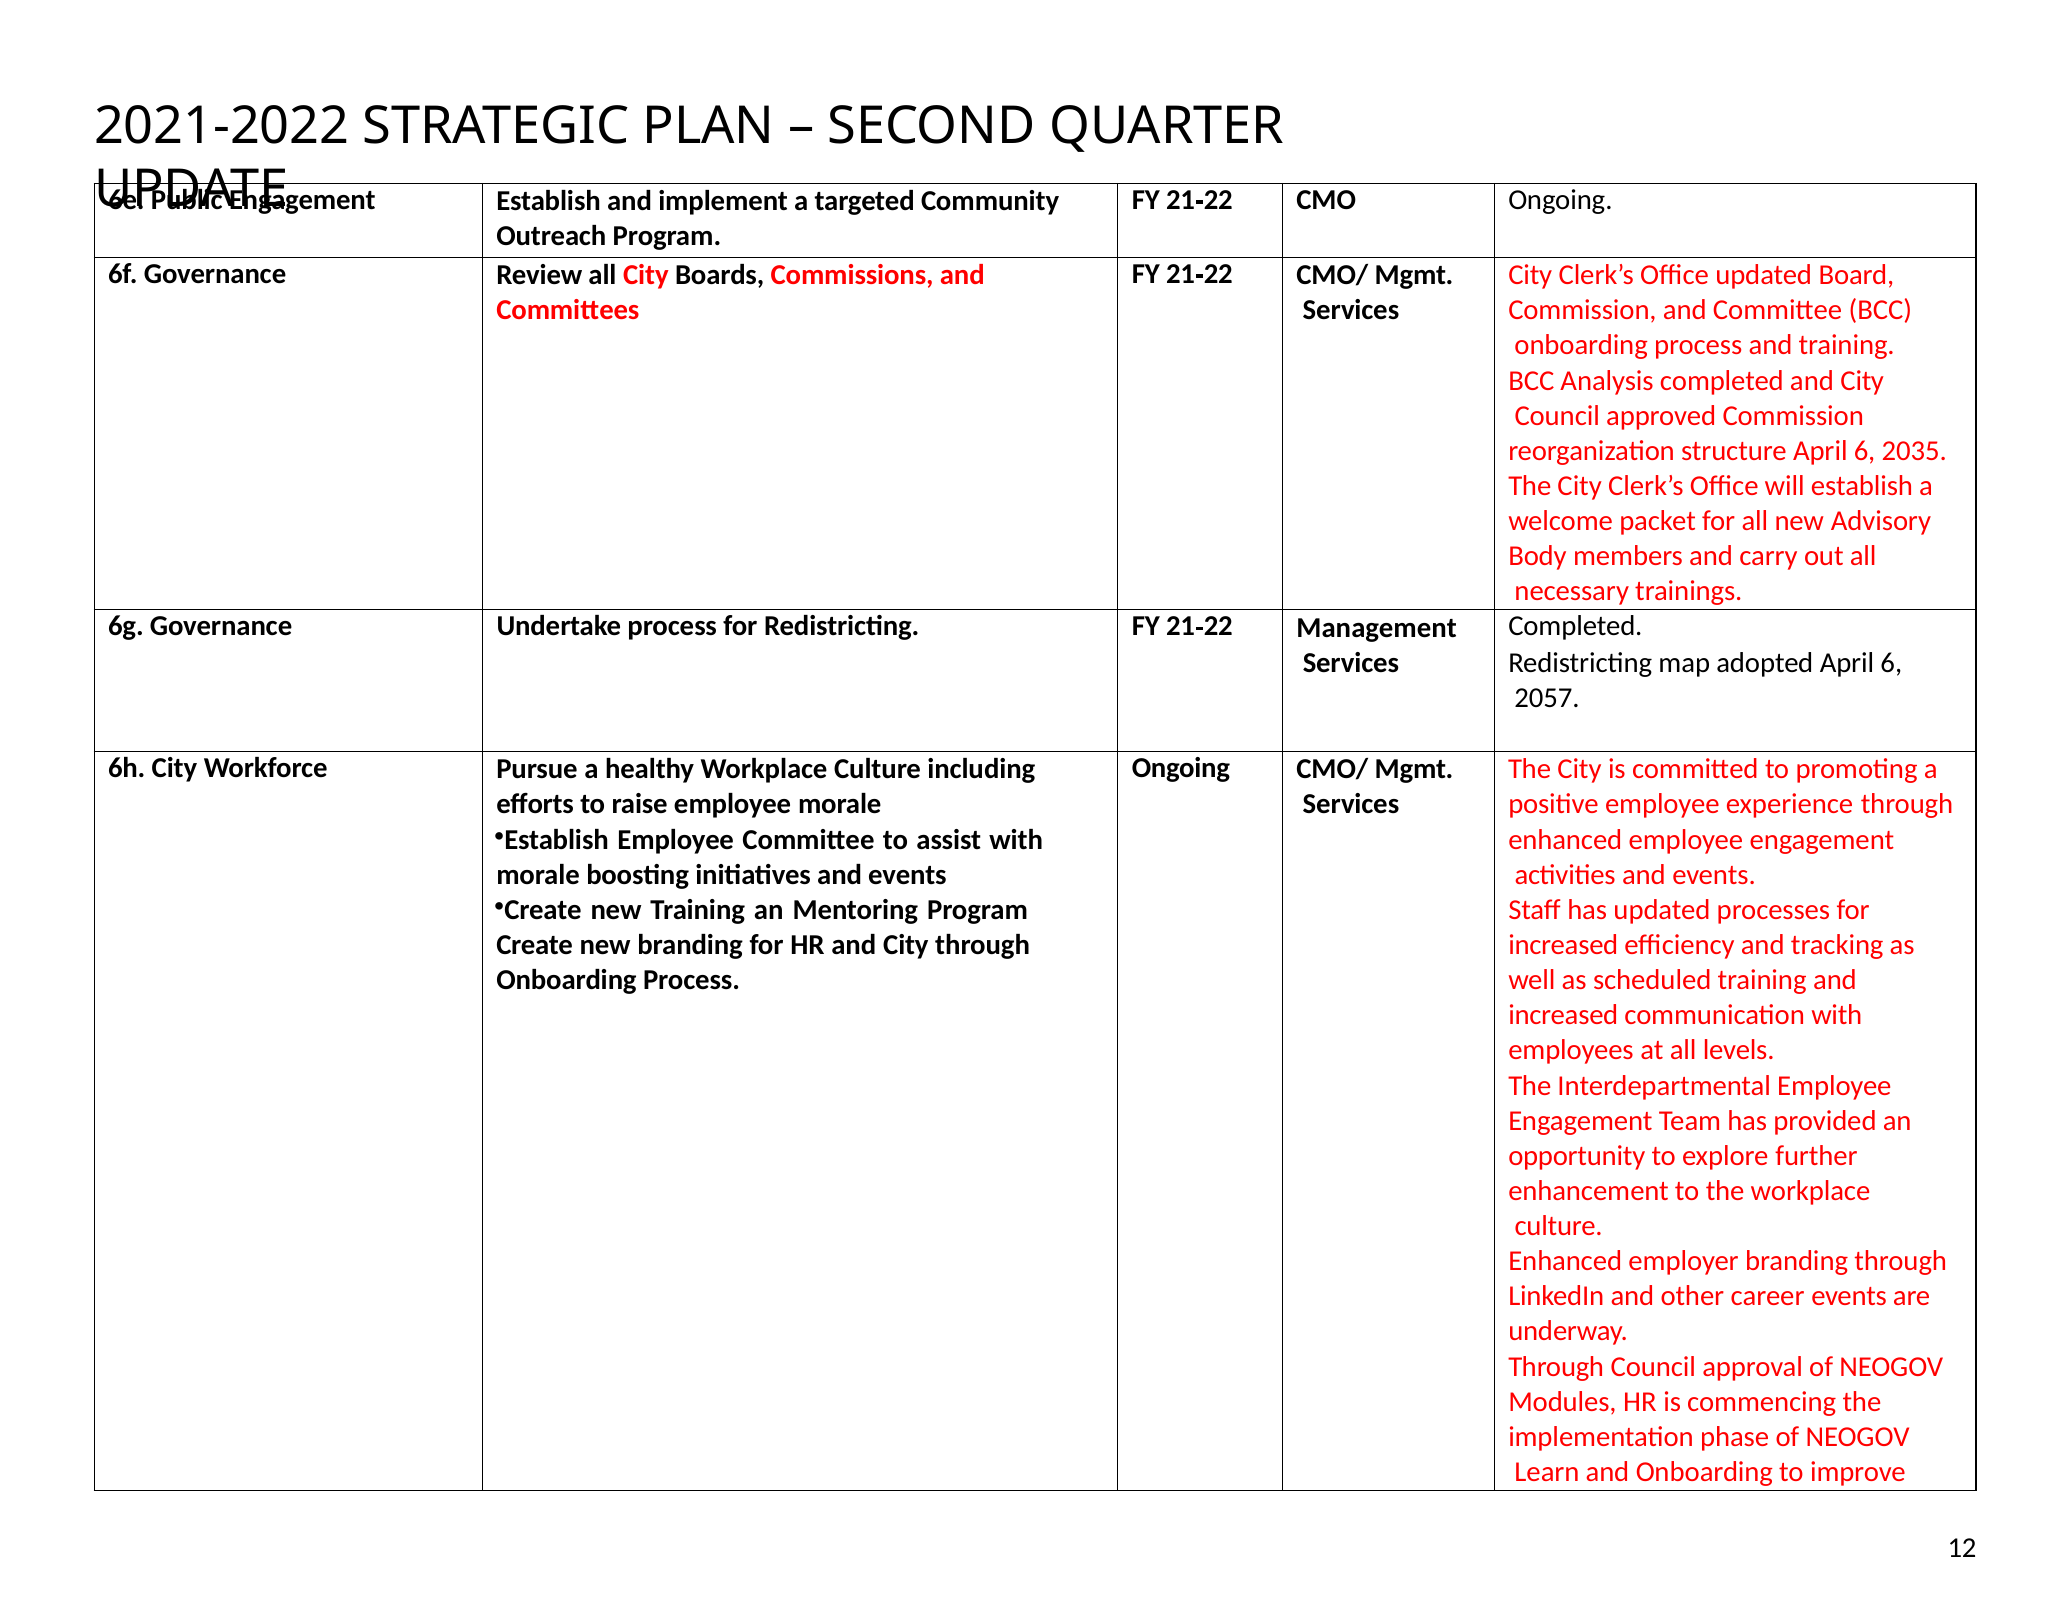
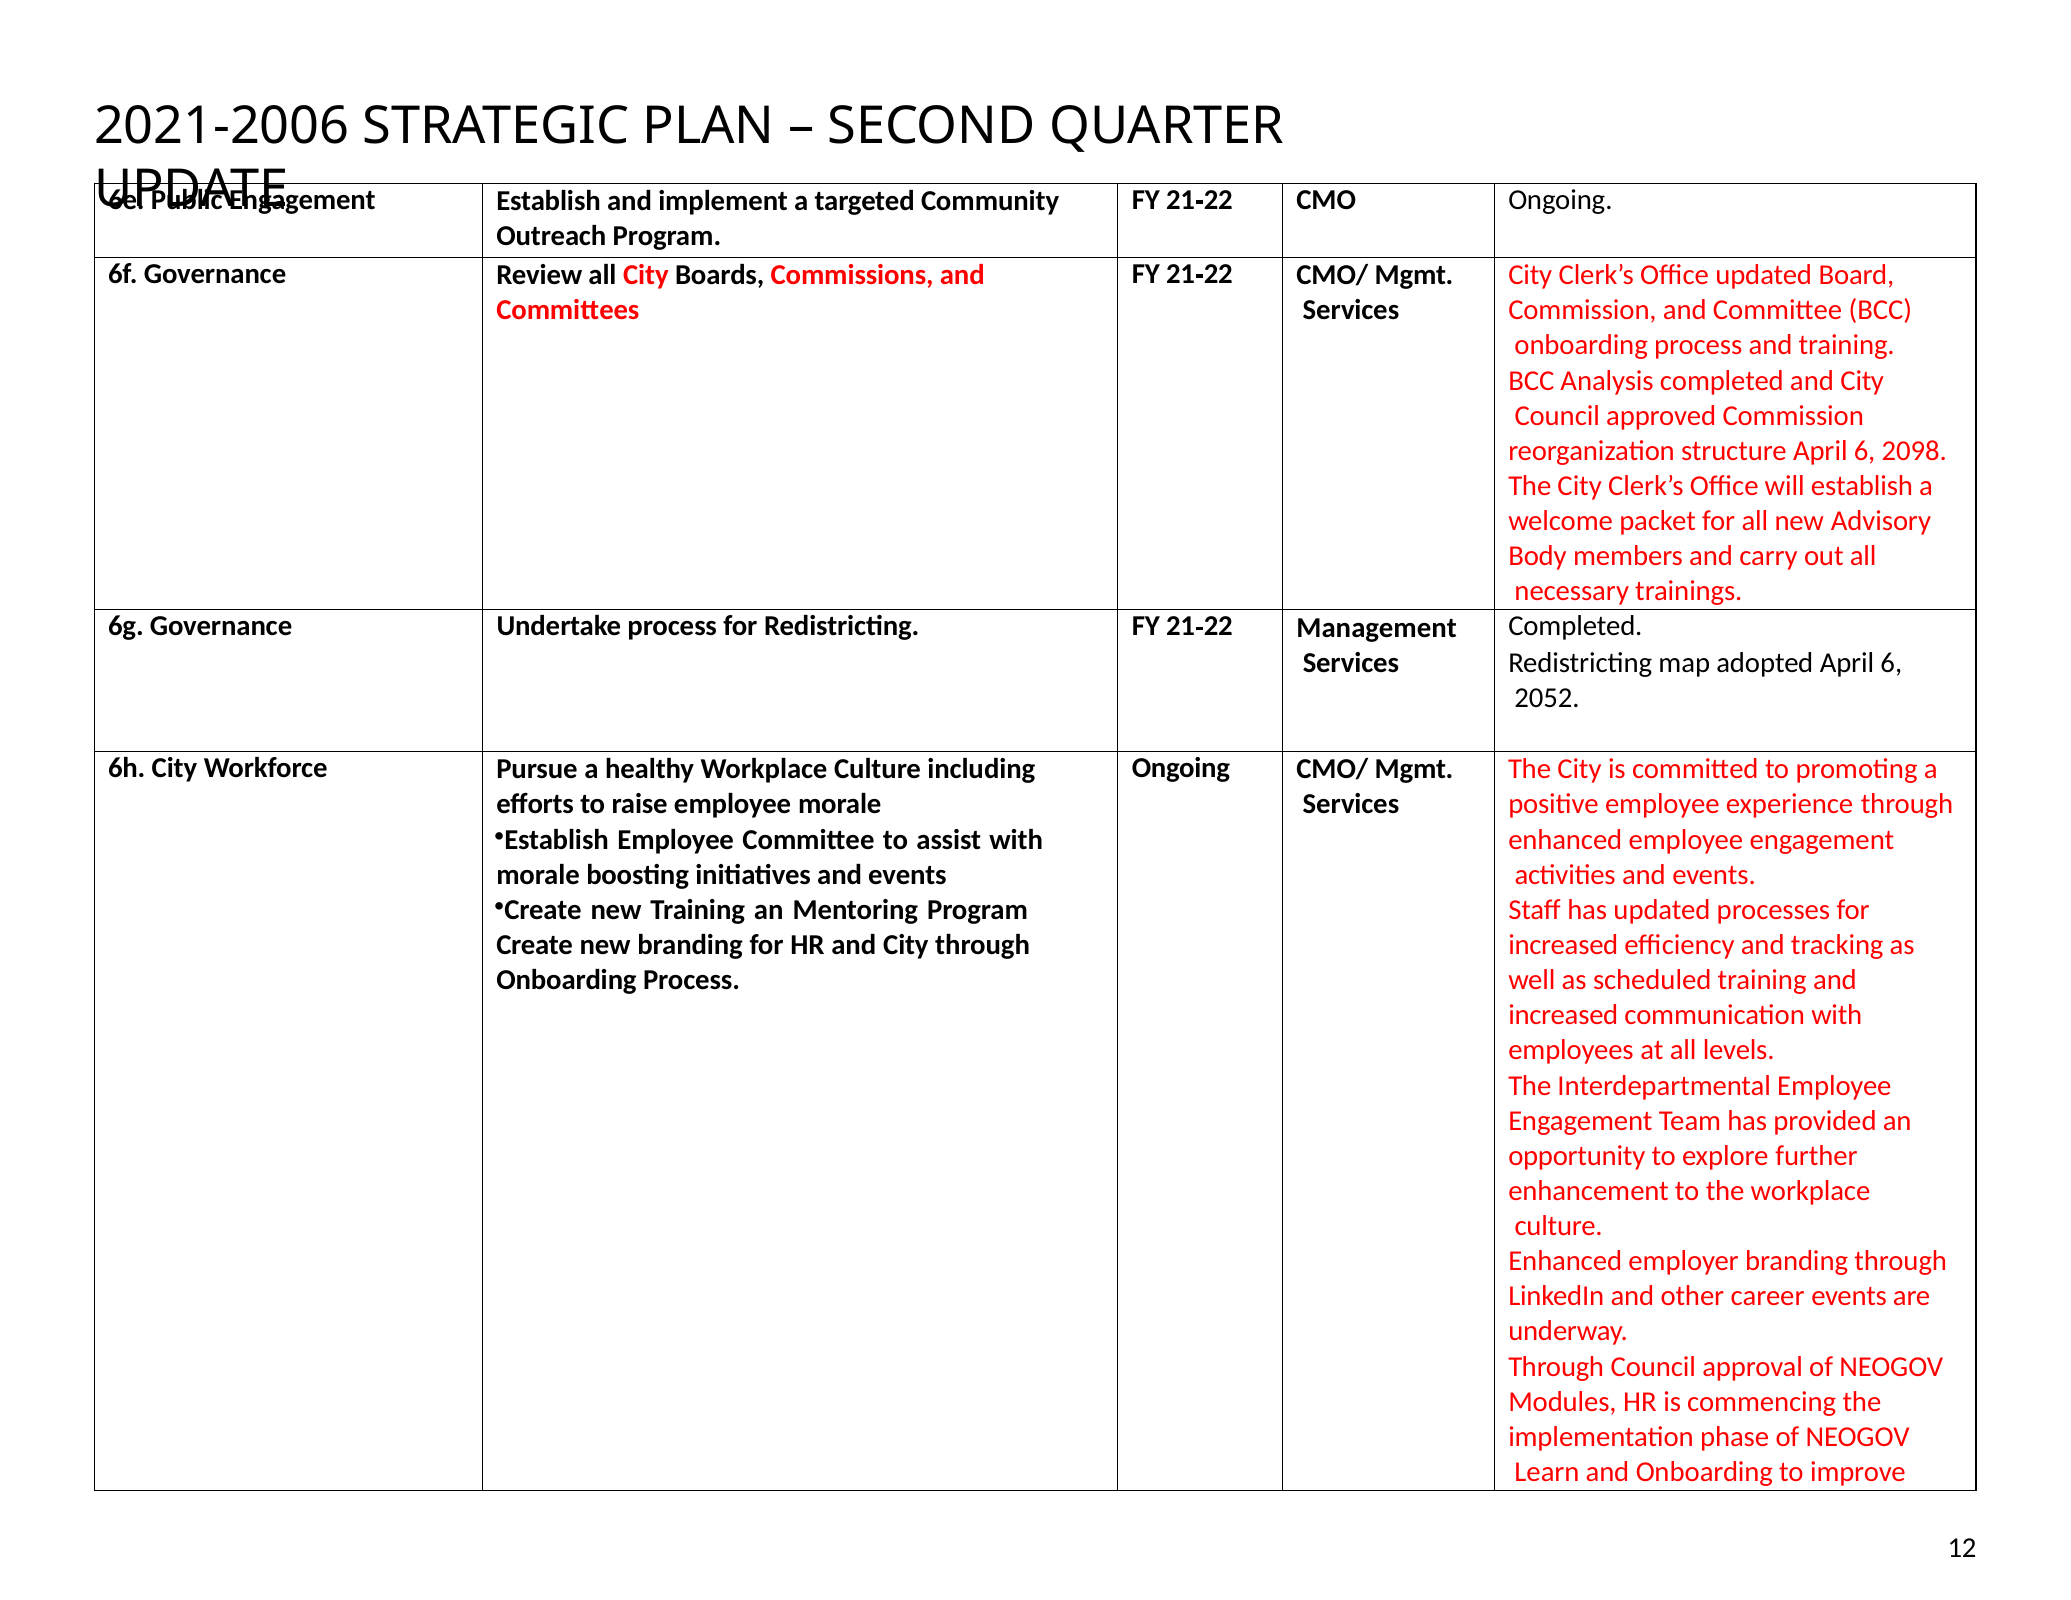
2021‐2022: 2021‐2022 -> 2021‐2006 (222, 127)
2035: 2035 -> 2098 (1914, 451)
2057: 2057 -> 2052 (1547, 698)
